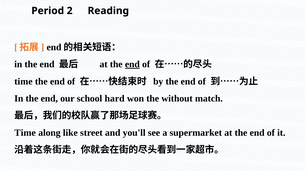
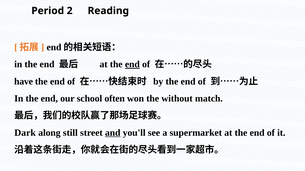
time: time -> have (24, 82)
hard: hard -> often (115, 99)
Time: Time -> Dark (25, 133)
like: like -> still (70, 133)
and underline: none -> present (113, 133)
